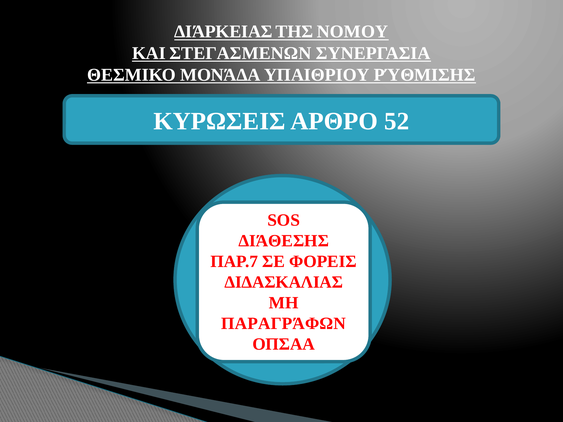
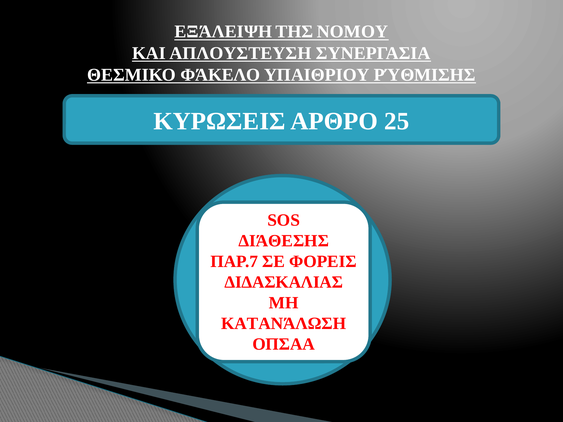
ΔΙΆΡΚΕΙΑΣ: ΔΙΆΡΚΕΙΑΣ -> ΕΞΆΛΕΙΨΗ (223, 32)
ΣΤΕΓΑΣΜΕΝΩΝ: ΣΤΕΓΑΣΜΕΝΩΝ -> ΑΠΛΟΥΣΤΕΥΣΗ (240, 53)
ΜΟΝΆΔΑ: ΜΟΝΆΔΑ -> ΦΆΚΕΛΟ (220, 75)
52: 52 -> 25 (397, 121)
ΠΑΡΑΓΡΆΦΩΝ: ΠΑΡΑΓΡΆΦΩΝ -> ΚΑΤΑΝΆΛΩΣΗ (284, 324)
